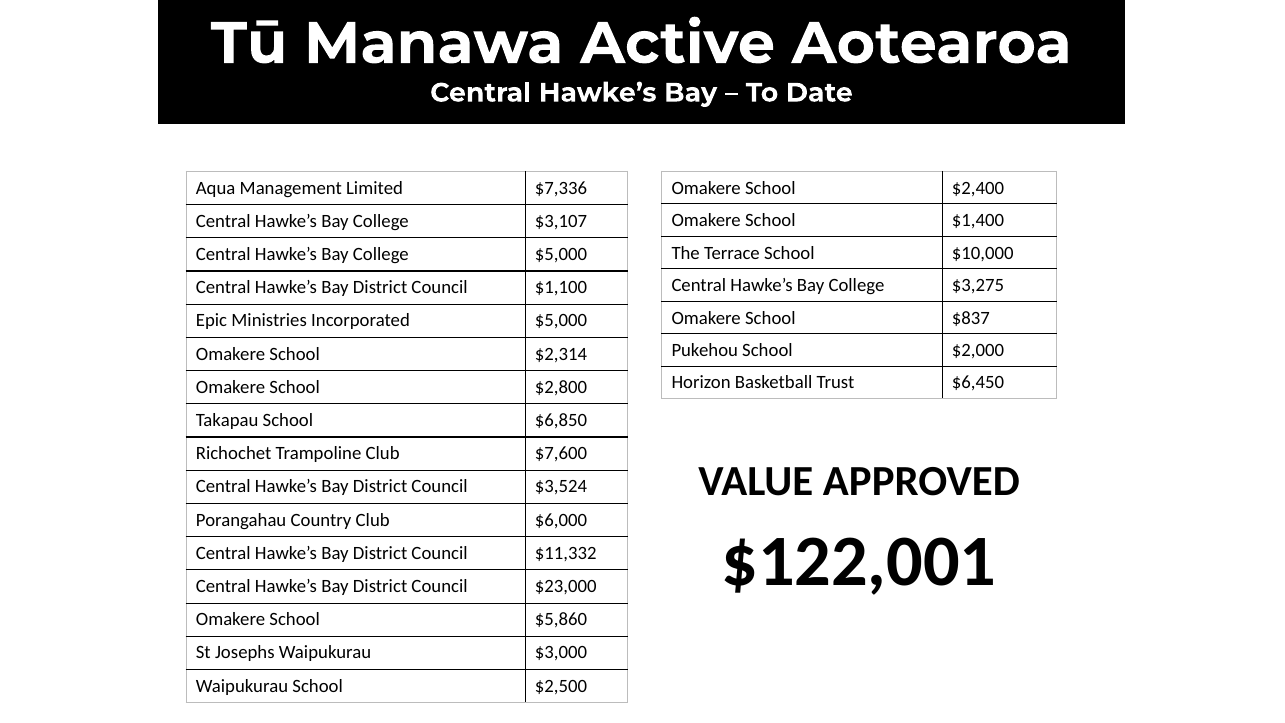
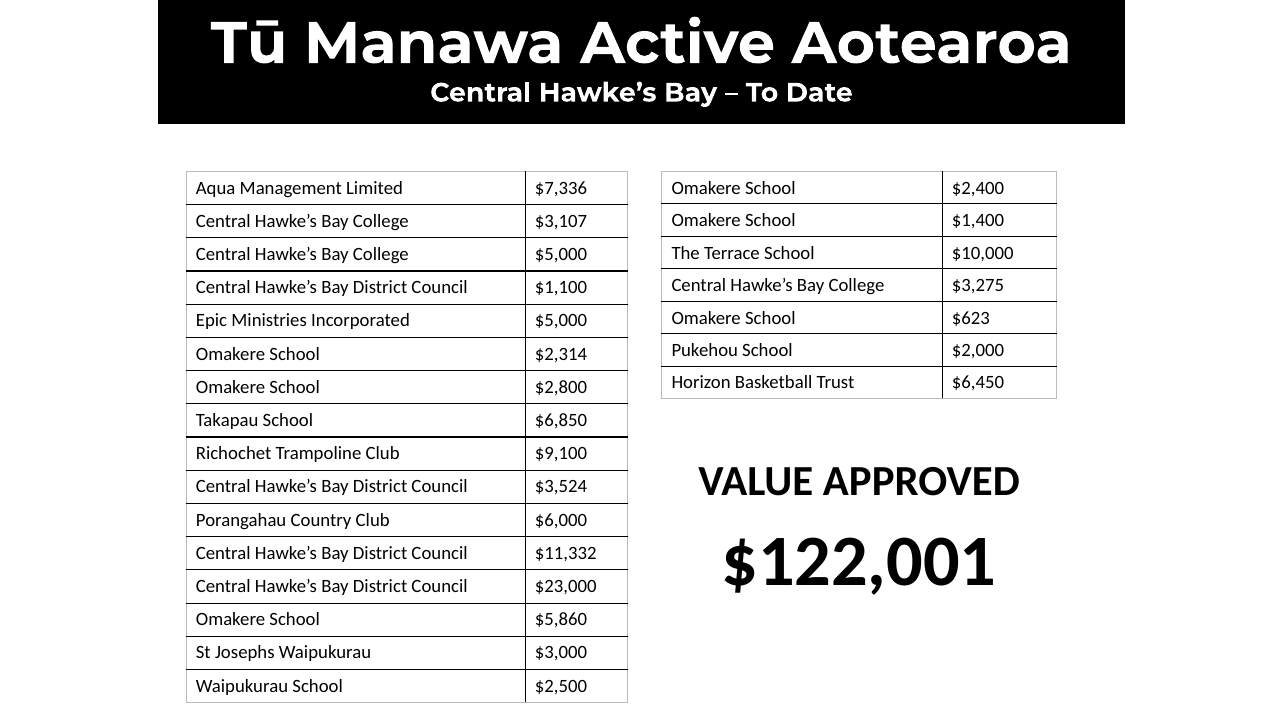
$837: $837 -> $623 (971, 318)
$7,600: $7,600 -> $9,100 (561, 453)
